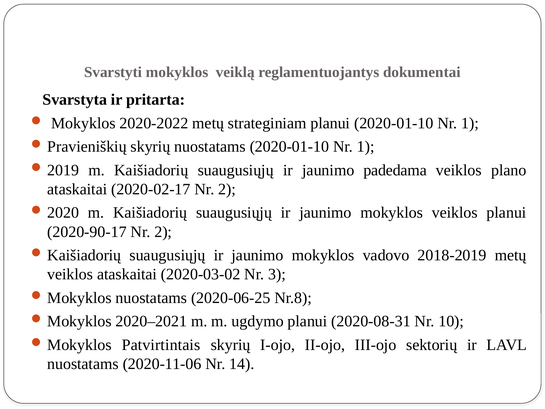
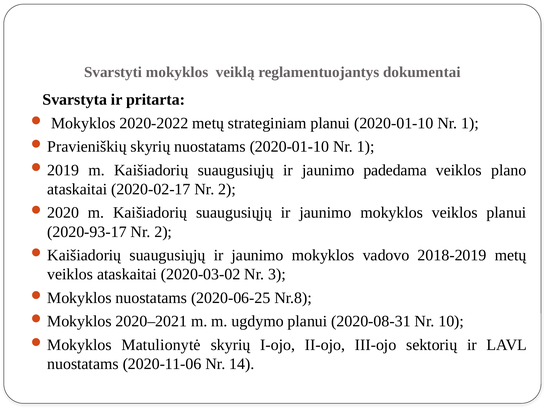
2020-90-17: 2020-90-17 -> 2020-93-17 (87, 232)
Patvirtintais: Patvirtintais -> Matulionytė (161, 345)
